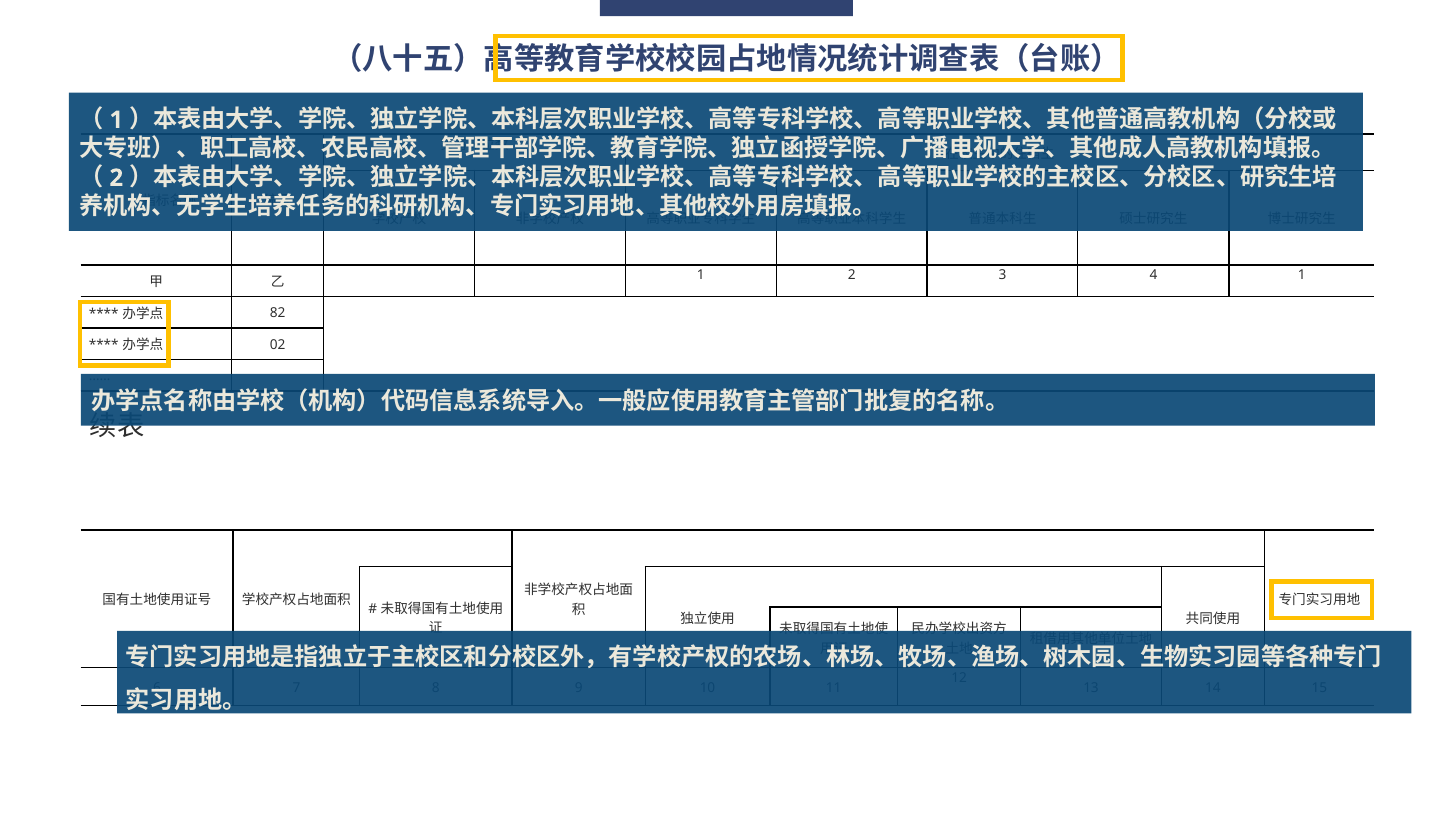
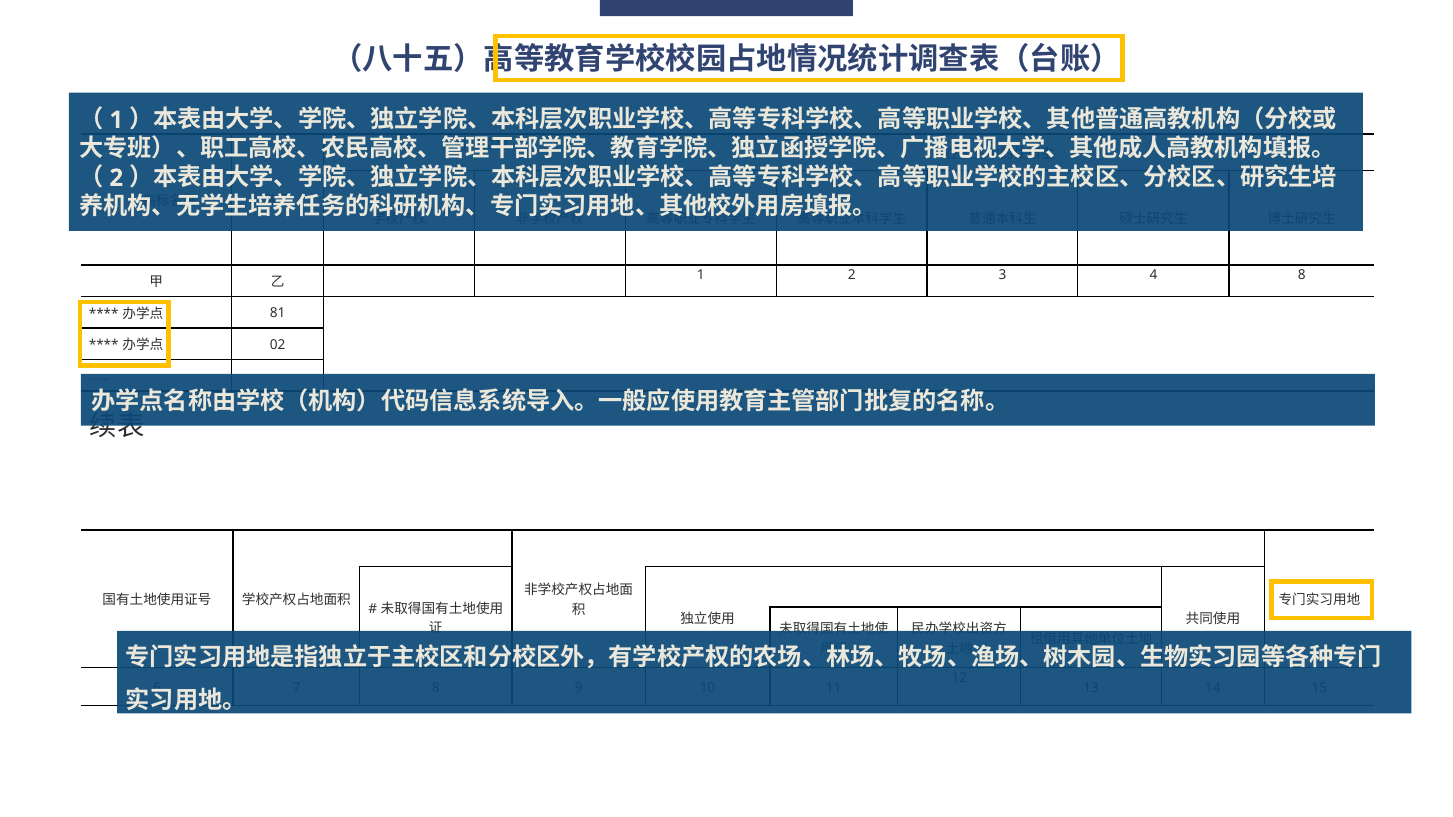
4 1: 1 -> 8 (1302, 275)
82: 82 -> 81 (278, 313)
